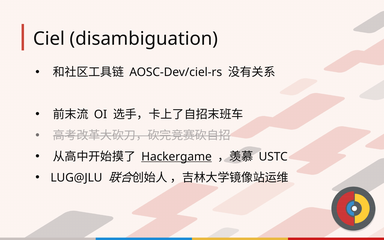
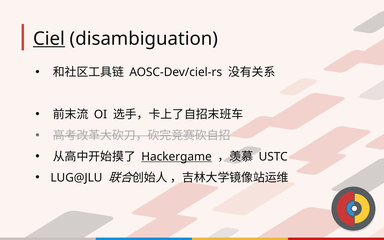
Ciel underline: none -> present (49, 39)
